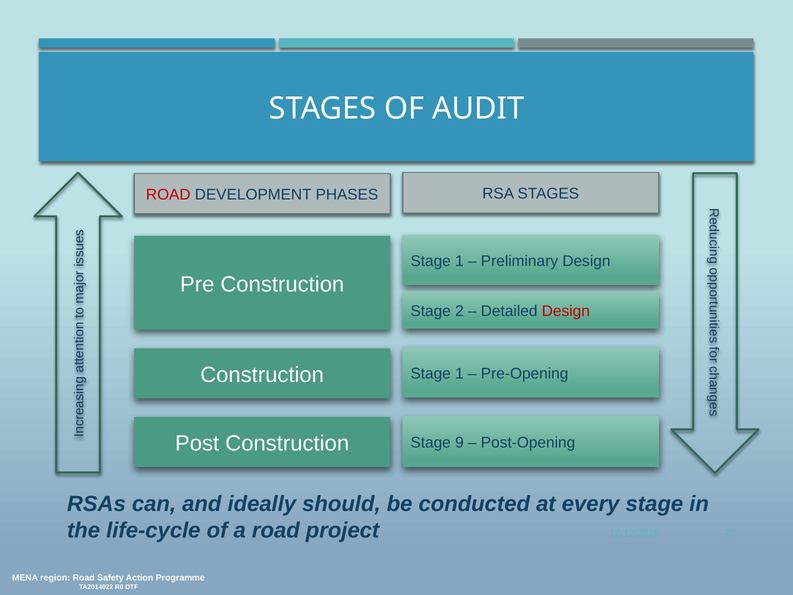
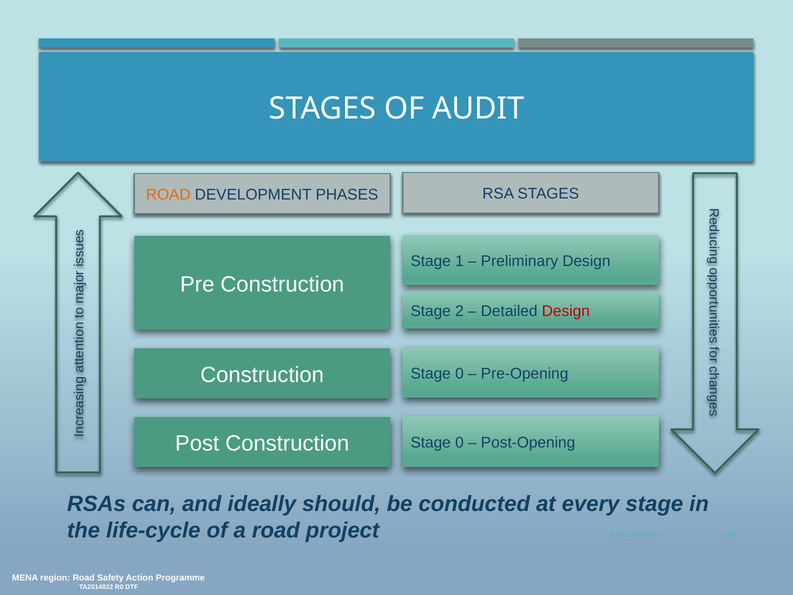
ROAD colour: red -> orange (168, 195)
1: 1 -> 0 (459, 373)
9: 9 -> 0 (459, 442)
